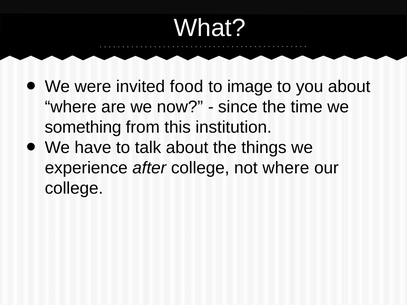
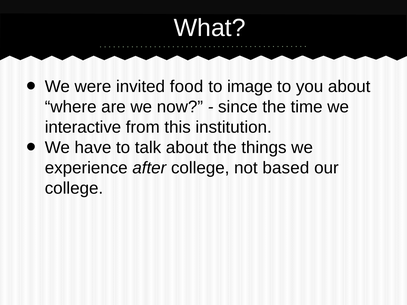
something: something -> interactive (83, 127)
not where: where -> based (286, 168)
